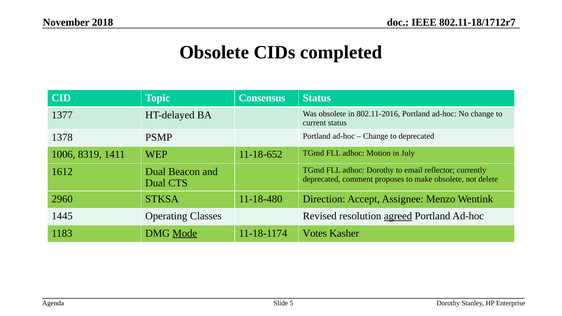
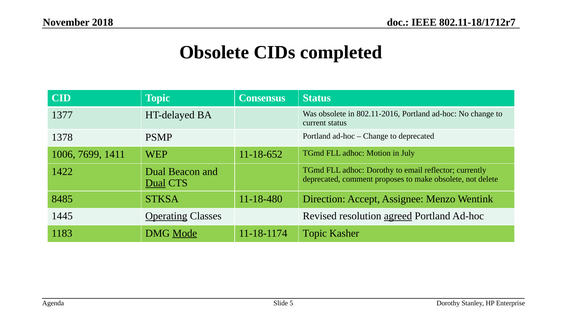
8319: 8319 -> 7699 (90, 155)
1612: 1612 -> 1422 (62, 172)
Dual underline: none -> present (156, 183)
2960: 2960 -> 8485 (62, 199)
Operating underline: none -> present (166, 216)
11-18-1174 Votes: Votes -> Topic (315, 233)
